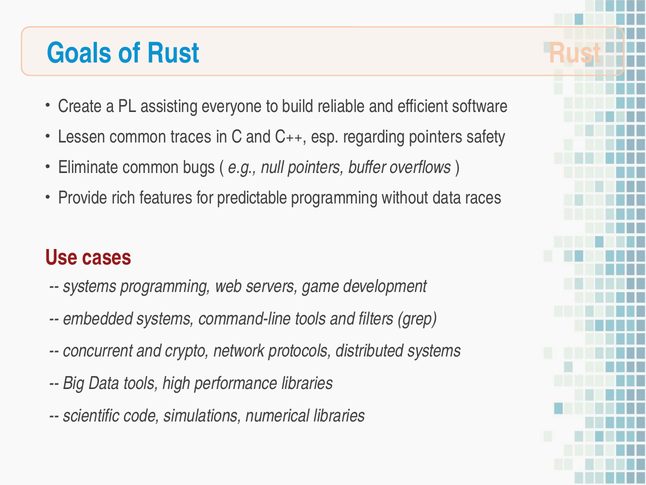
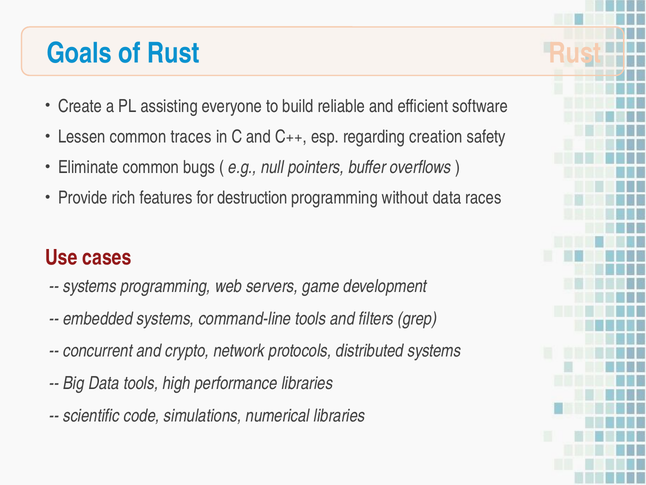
regarding pointers: pointers -> creation (436, 137)
predictable: predictable -> destruction (252, 198)
